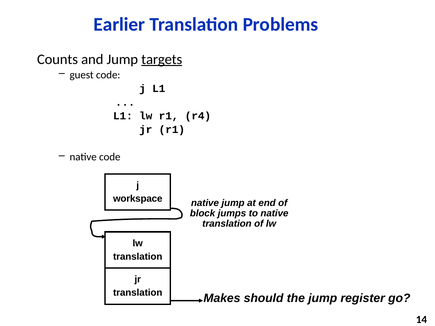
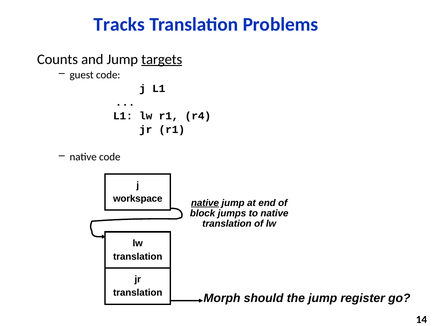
Earlier: Earlier -> Tracks (119, 25)
native underline: none -> present (205, 203)
Makes: Makes -> Morph (222, 299)
